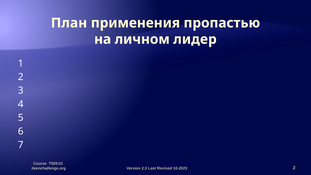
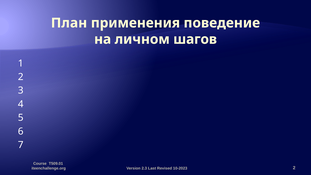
пропастью: пропастью -> поведение (222, 23)
лидер: лидер -> шагов (195, 39)
